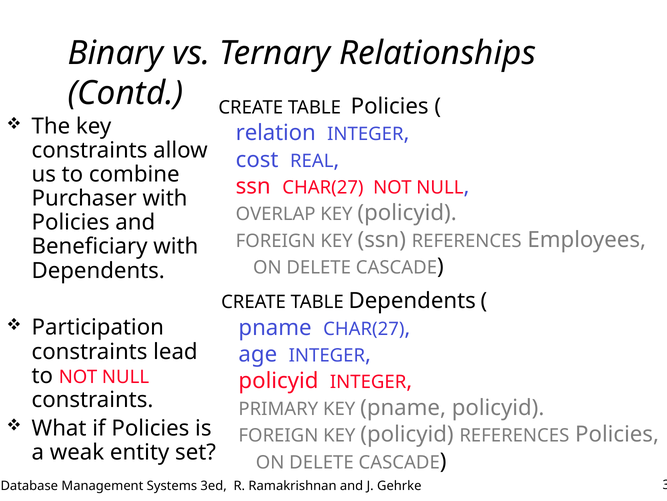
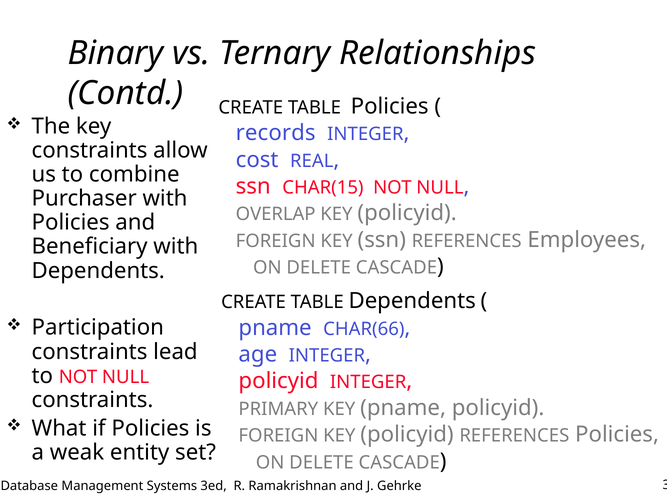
relation: relation -> records (276, 133)
ssn CHAR(27: CHAR(27 -> CHAR(15 (323, 187)
pname CHAR(27: CHAR(27 -> CHAR(66 (364, 328)
